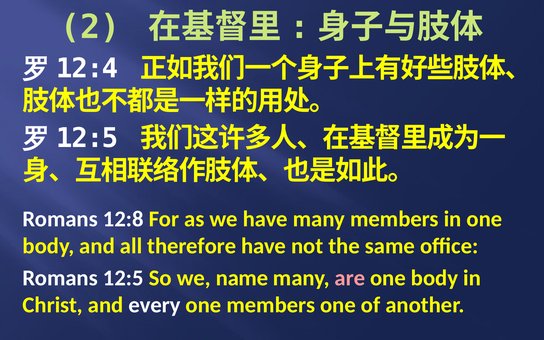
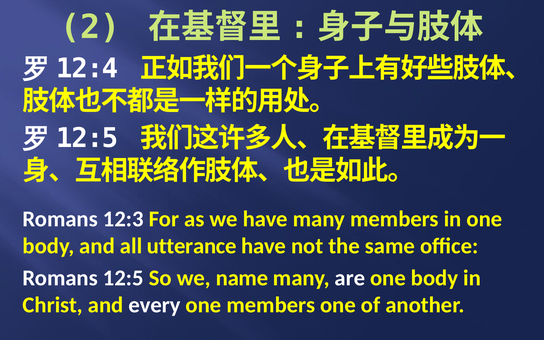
12:8: 12:8 -> 12:3 (123, 219)
therefore: therefore -> utterance (192, 246)
are colour: pink -> white (350, 278)
